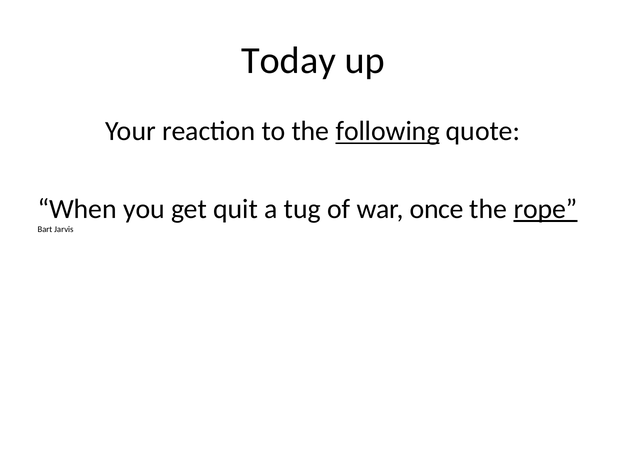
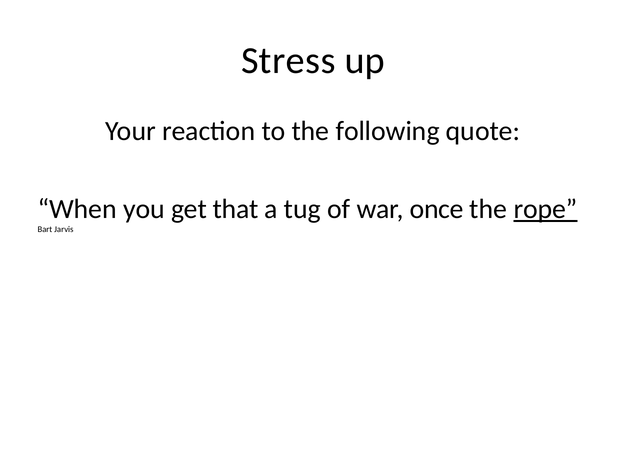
Today: Today -> Stress (288, 61)
following underline: present -> none (388, 131)
quit: quit -> that (236, 209)
